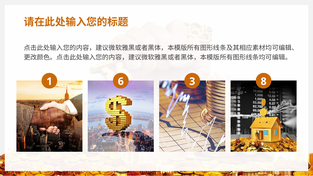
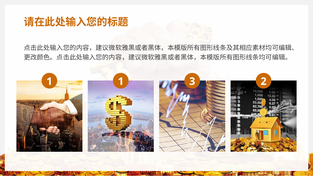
1 6: 6 -> 1 (121, 81)
8: 8 -> 2 (264, 81)
